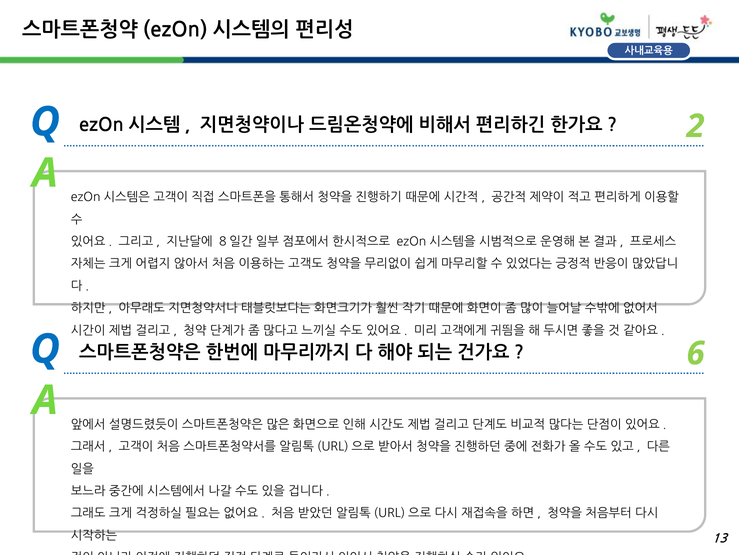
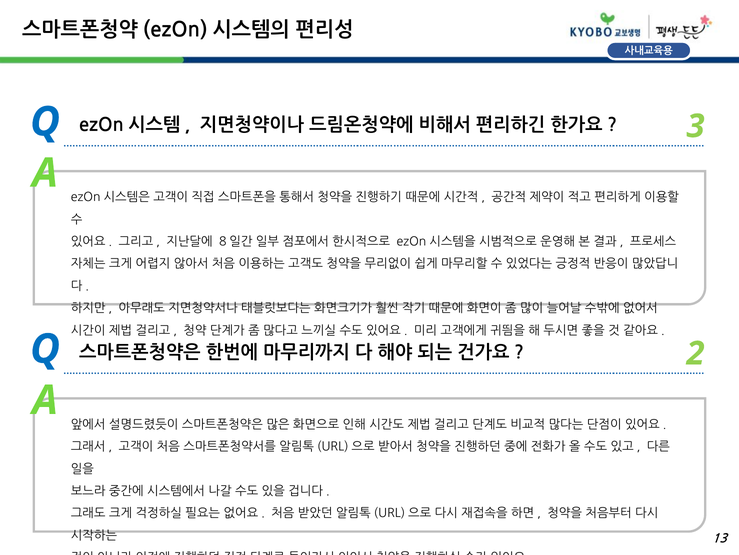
2: 2 -> 3 (696, 126)
6: 6 -> 2 (696, 353)
